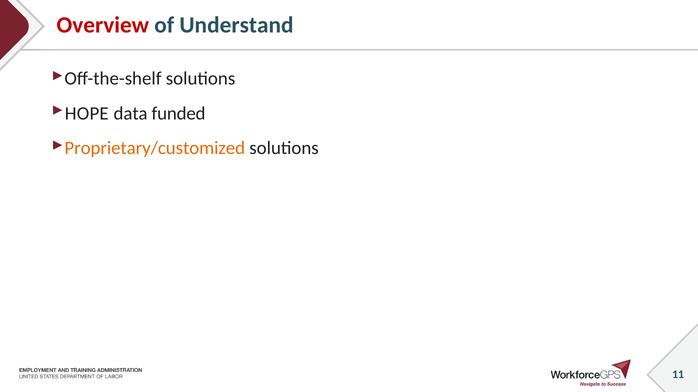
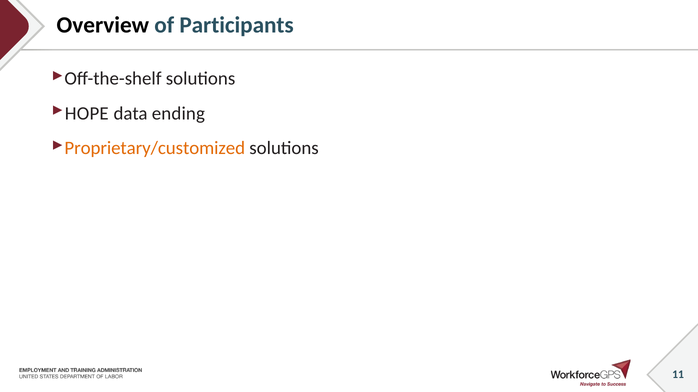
Overview colour: red -> black (103, 25)
Understand: Understand -> Participants (237, 25)
funded: funded -> ending (178, 113)
